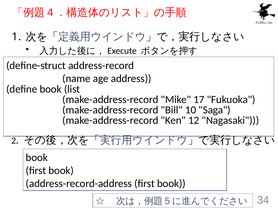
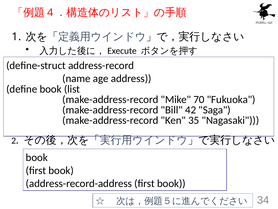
17: 17 -> 70 (199, 99)
10: 10 -> 42 (191, 110)
12: 12 -> 35 (194, 120)
